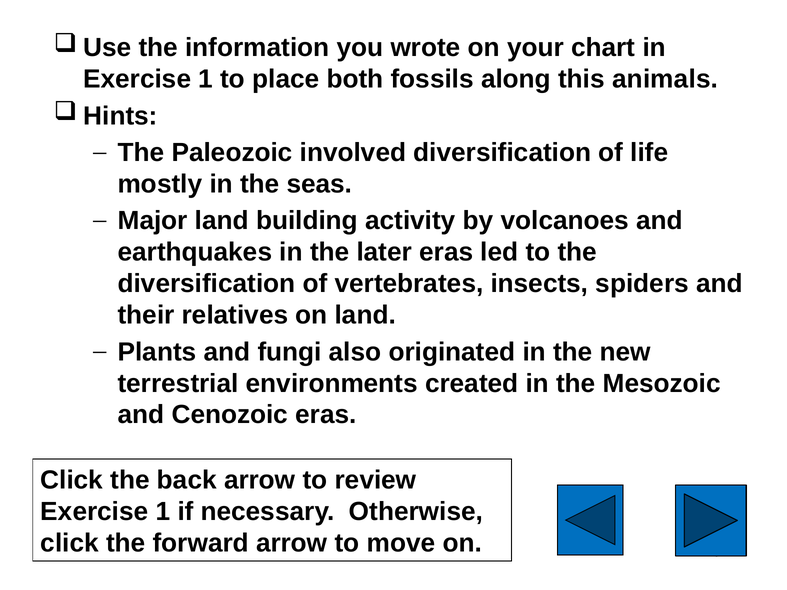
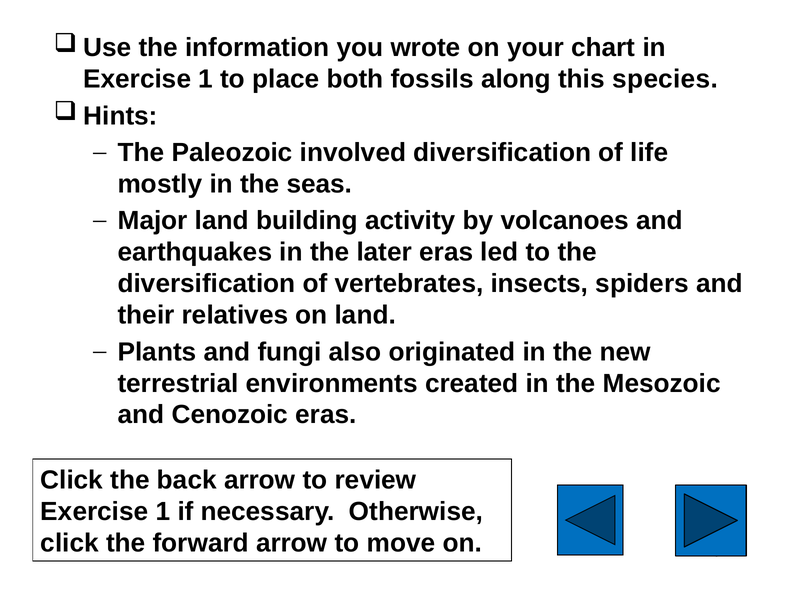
animals: animals -> species (665, 79)
